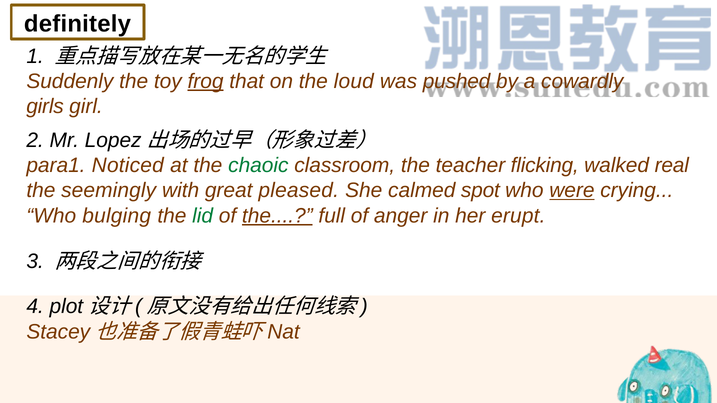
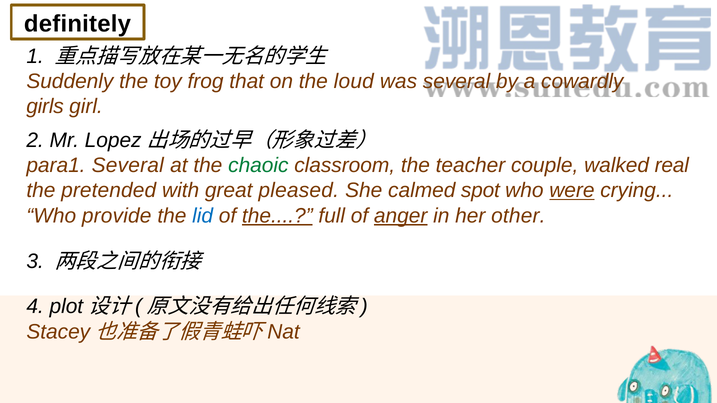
frog underline: present -> none (206, 81)
was pushed: pushed -> several (456, 81)
para1 Noticed: Noticed -> Several (128, 166)
flicking: flicking -> couple (545, 166)
seemingly: seemingly -> pretended (109, 191)
bulging: bulging -> provide (117, 216)
lid colour: green -> blue (203, 216)
anger underline: none -> present (401, 216)
erupt: erupt -> other (518, 216)
